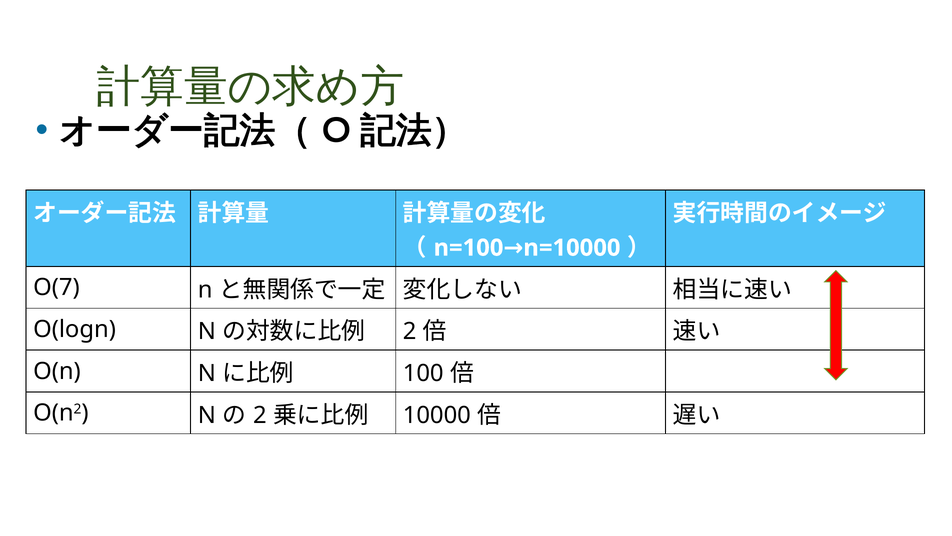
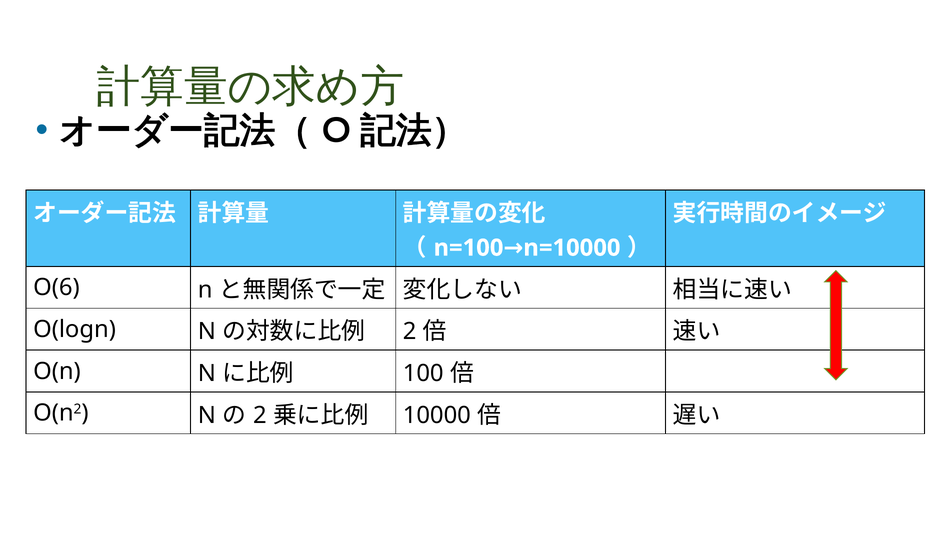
O(7: O(7 -> O(6 (56, 287)
